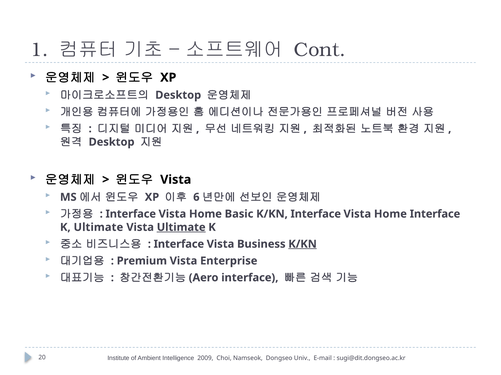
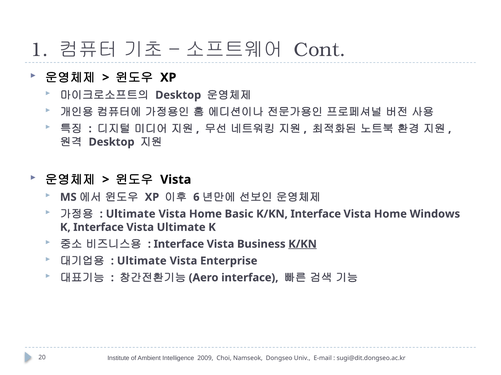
Interface: Interface -> Ultimate (131, 214)
Home Interface: Interface -> Windows (435, 214)
K Ultimate: Ultimate -> Interface (98, 228)
Ultimate underline: present -> none (181, 228)
Premium: Premium -> Ultimate (142, 261)
